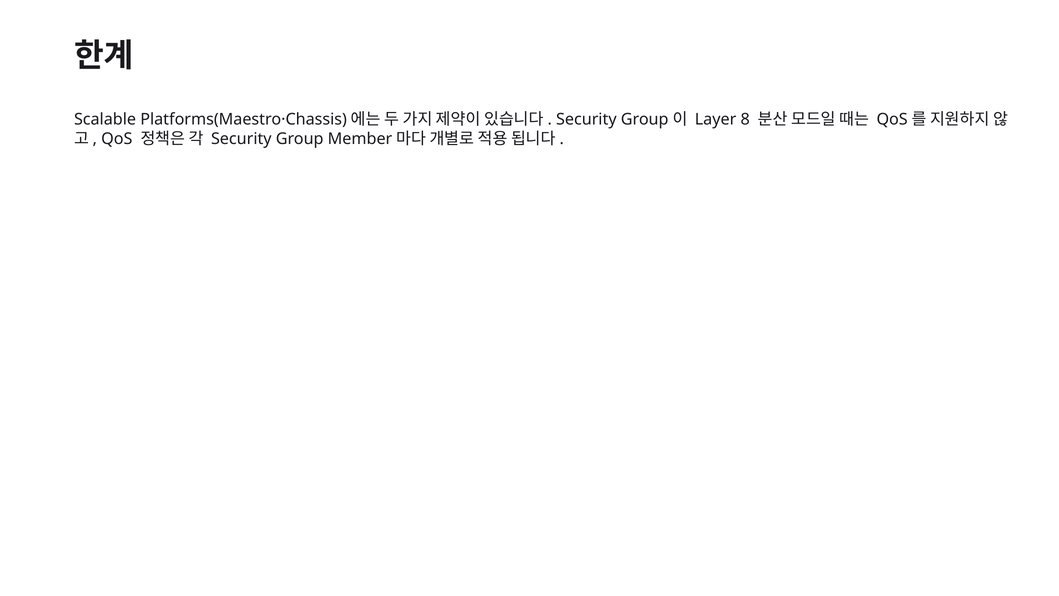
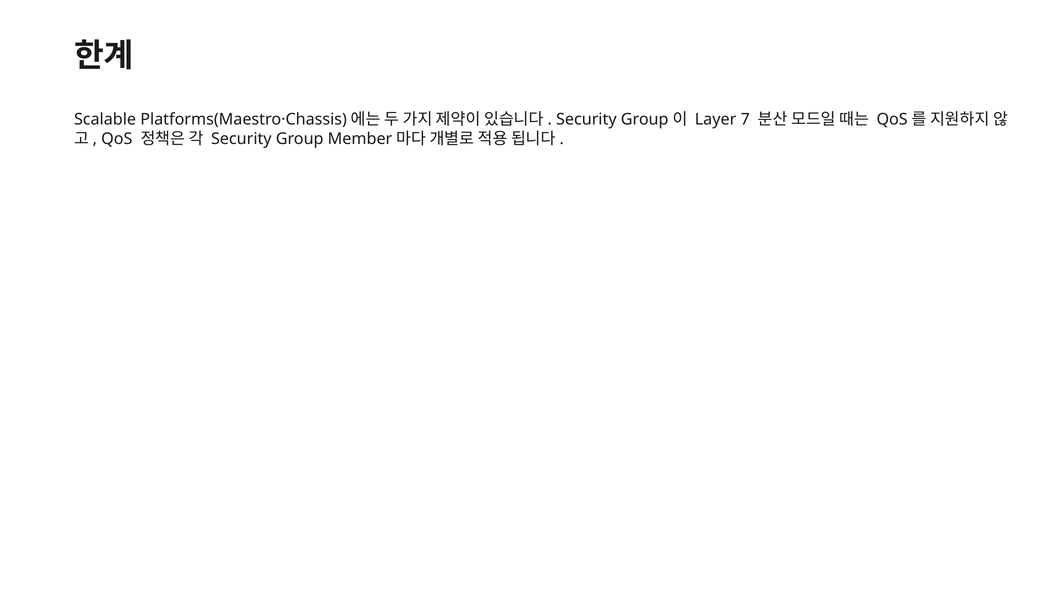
8: 8 -> 7 (745, 119)
